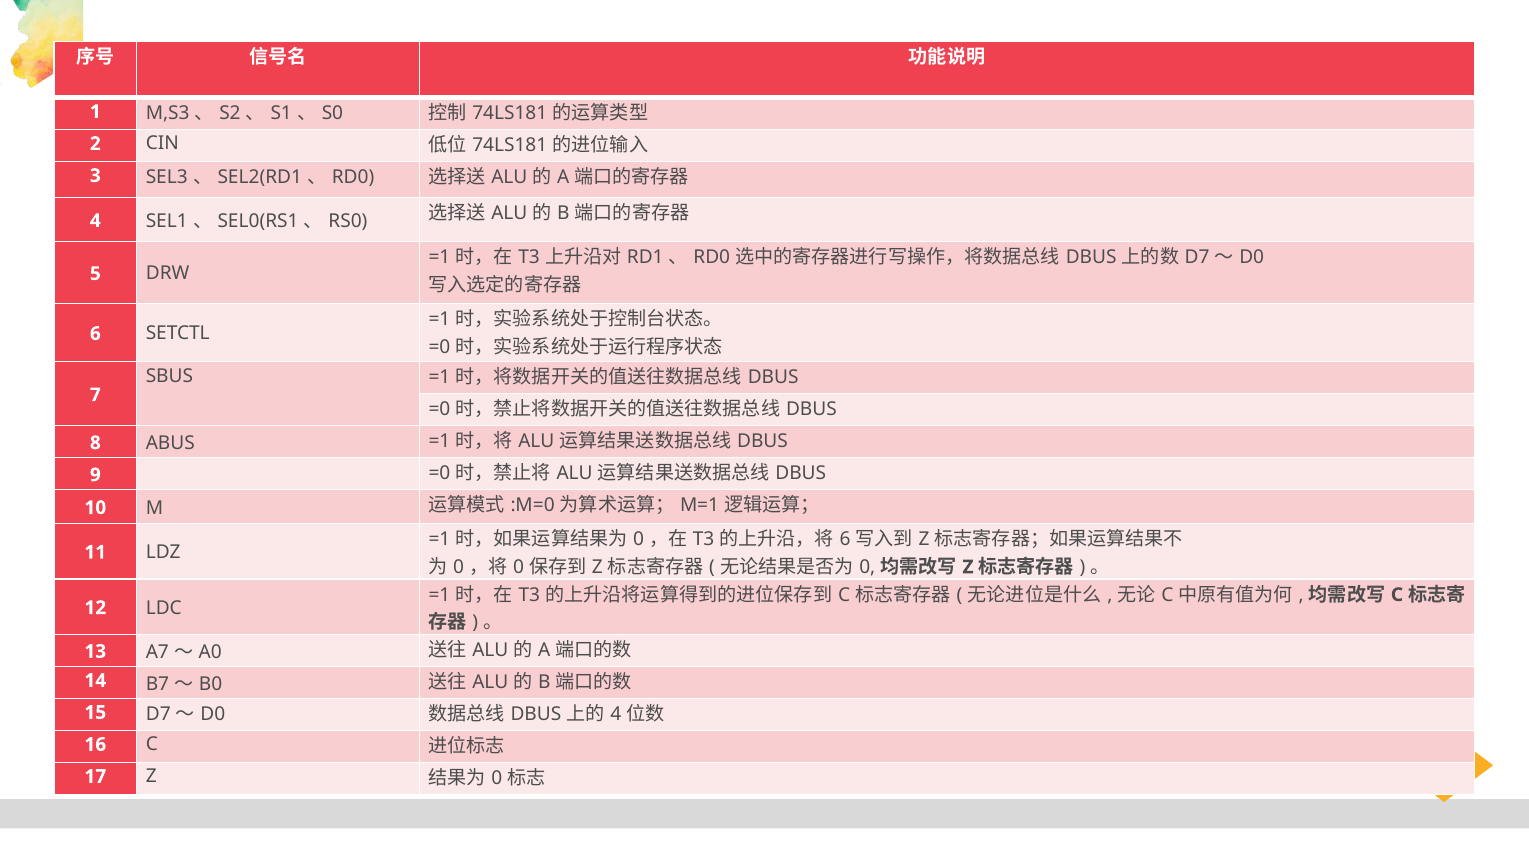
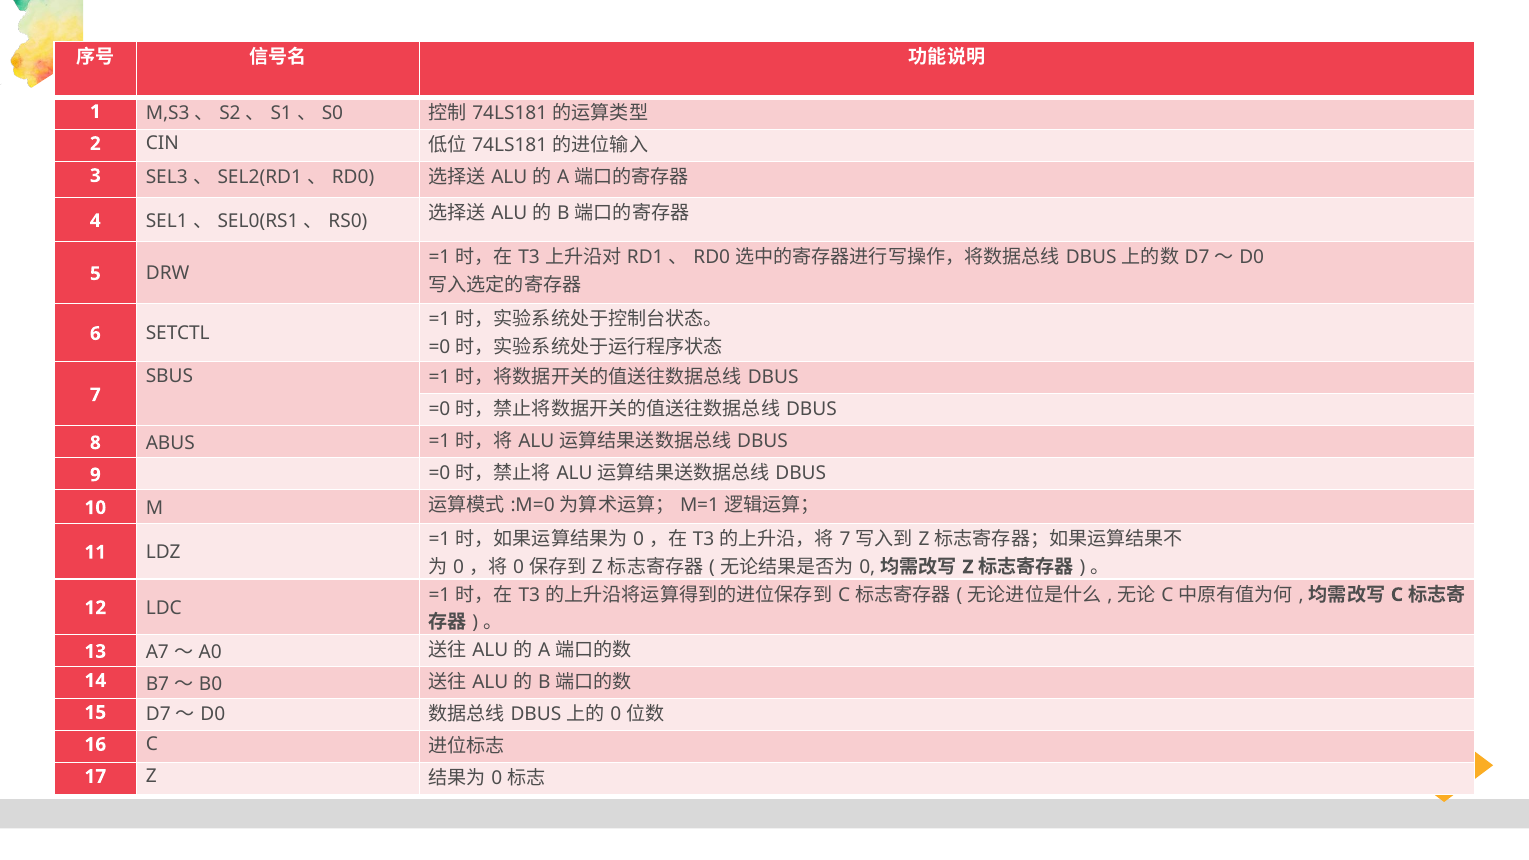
6: 6 -> 7 (845, 539)
4: 4 -> 0 (616, 714)
